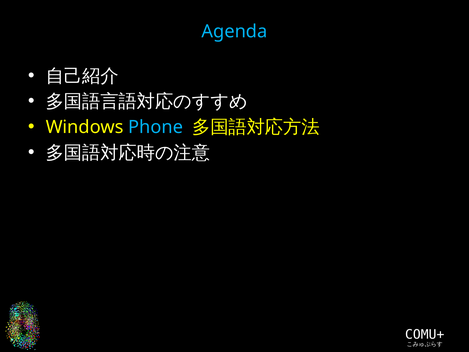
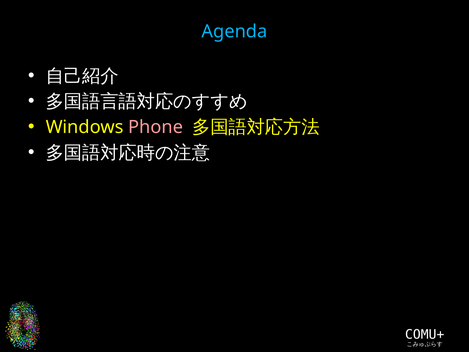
Phone colour: light blue -> pink (156, 127)
